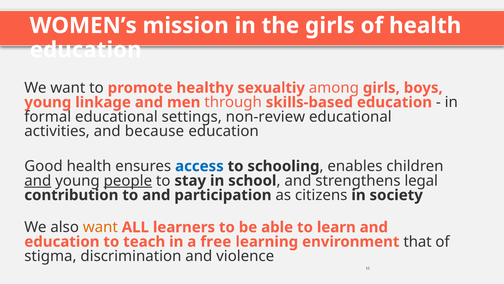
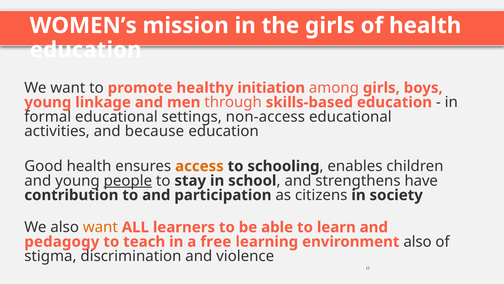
sexualtiy: sexualtiy -> initiation (271, 88)
non-review: non-review -> non-access (265, 117)
access colour: blue -> orange (199, 166)
and underline: present -> none (38, 180)
legal: legal -> have (421, 180)
education: education -> pedagogy (62, 241)
environment that: that -> also (418, 241)
